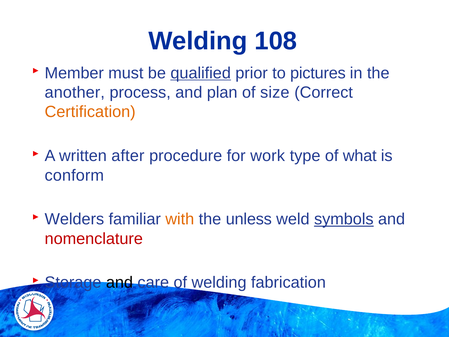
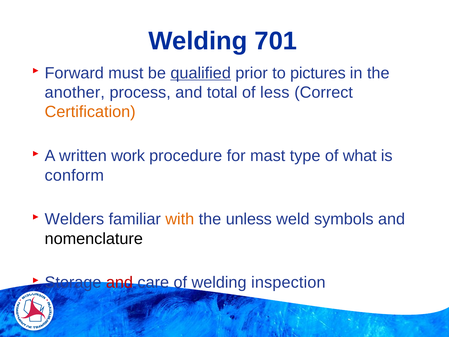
108: 108 -> 701 (276, 41)
Member: Member -> Forward (74, 73)
plan: plan -> total (222, 92)
size: size -> less (275, 92)
after: after -> work (128, 156)
work: work -> mast (268, 156)
symbols underline: present -> none (344, 219)
nomenclature colour: red -> black (94, 239)
and colour: black -> red (119, 282)
fabrication: fabrication -> inspection (288, 282)
